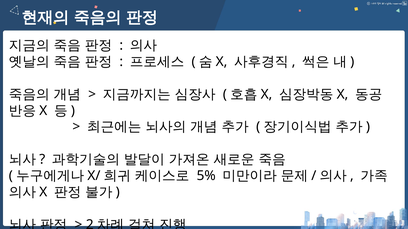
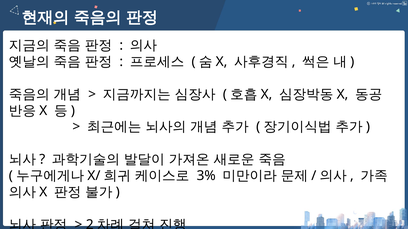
5%: 5% -> 3% (206, 176)
